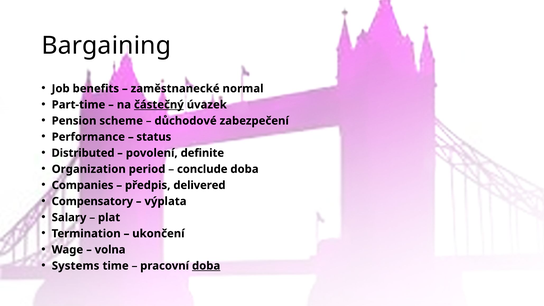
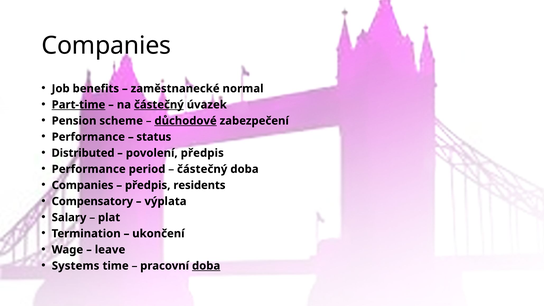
Bargaining: Bargaining -> Companies (106, 46)
Part-time underline: none -> present (78, 105)
důchodové underline: none -> present (186, 121)
povolení definite: definite -> předpis (202, 153)
Organization: Organization -> Performance (89, 169)
conclude: conclude -> částečný (202, 169)
delivered: delivered -> residents (199, 185)
volna: volna -> leave (110, 250)
